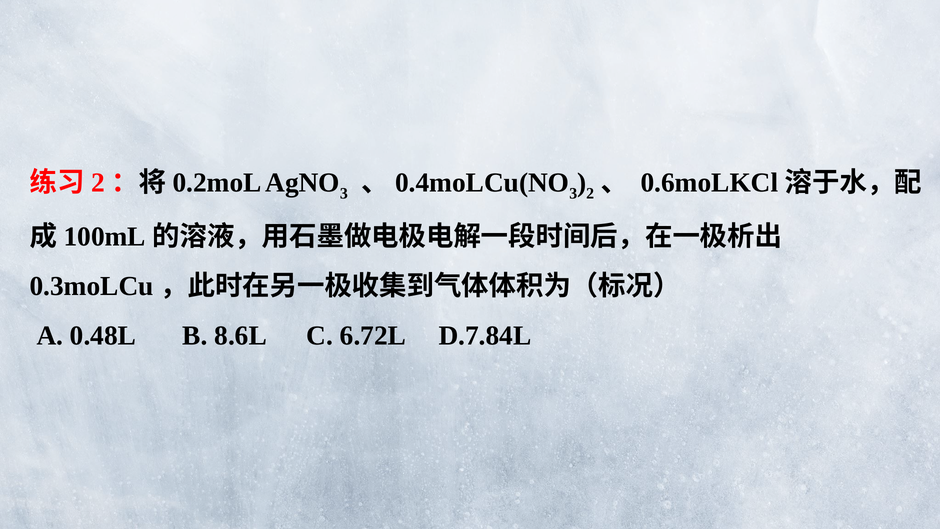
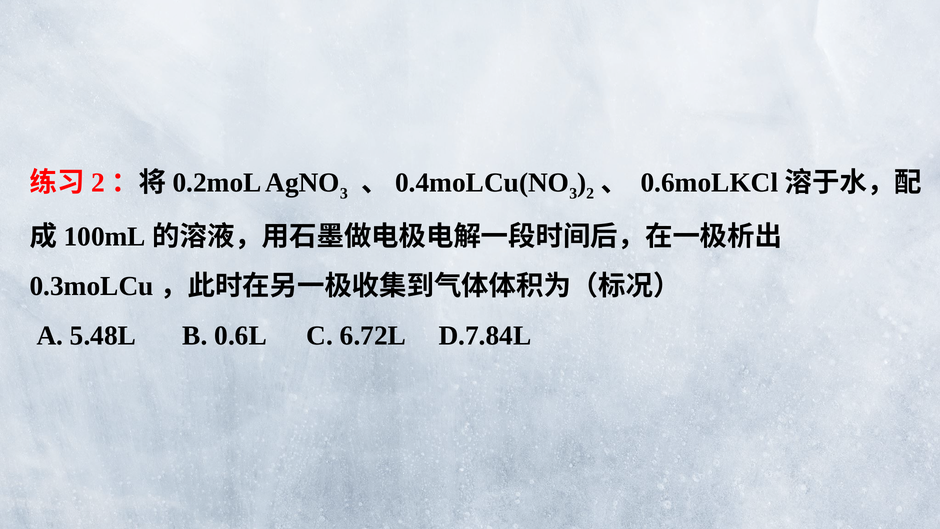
0.48L: 0.48L -> 5.48L (103, 335)
8.6L: 8.6L -> 0.6L (241, 335)
